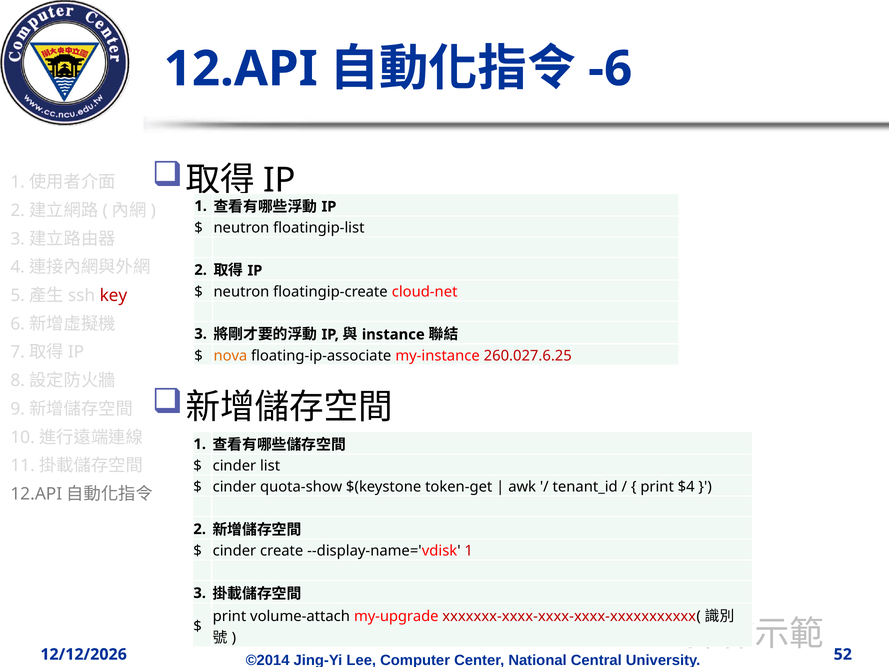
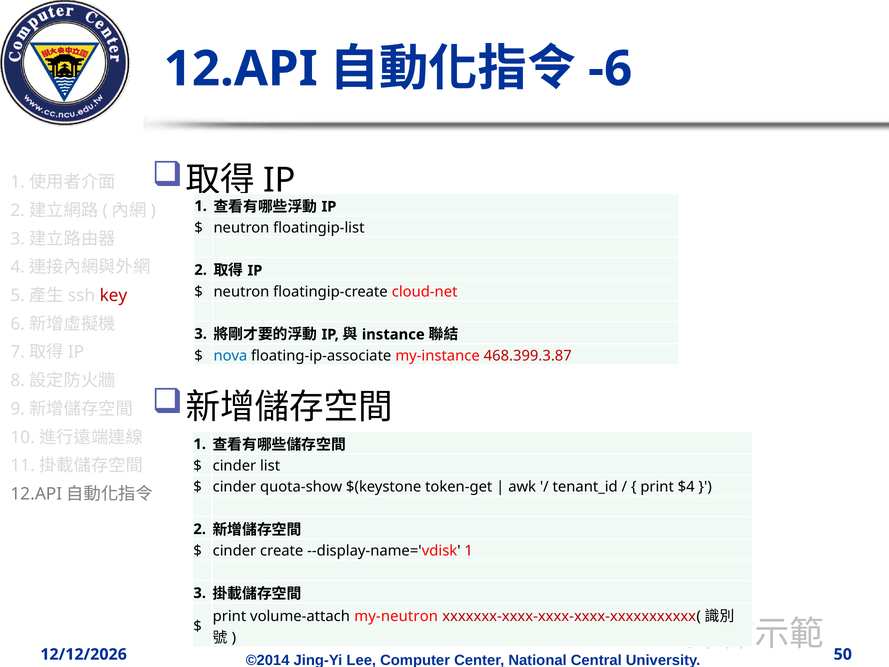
nova colour: orange -> blue (230, 356)
260.027.6.25: 260.027.6.25 -> 468.399.3.87 (528, 356)
my-upgrade: my-upgrade -> my-neutron (396, 616)
52: 52 -> 50 (843, 654)
